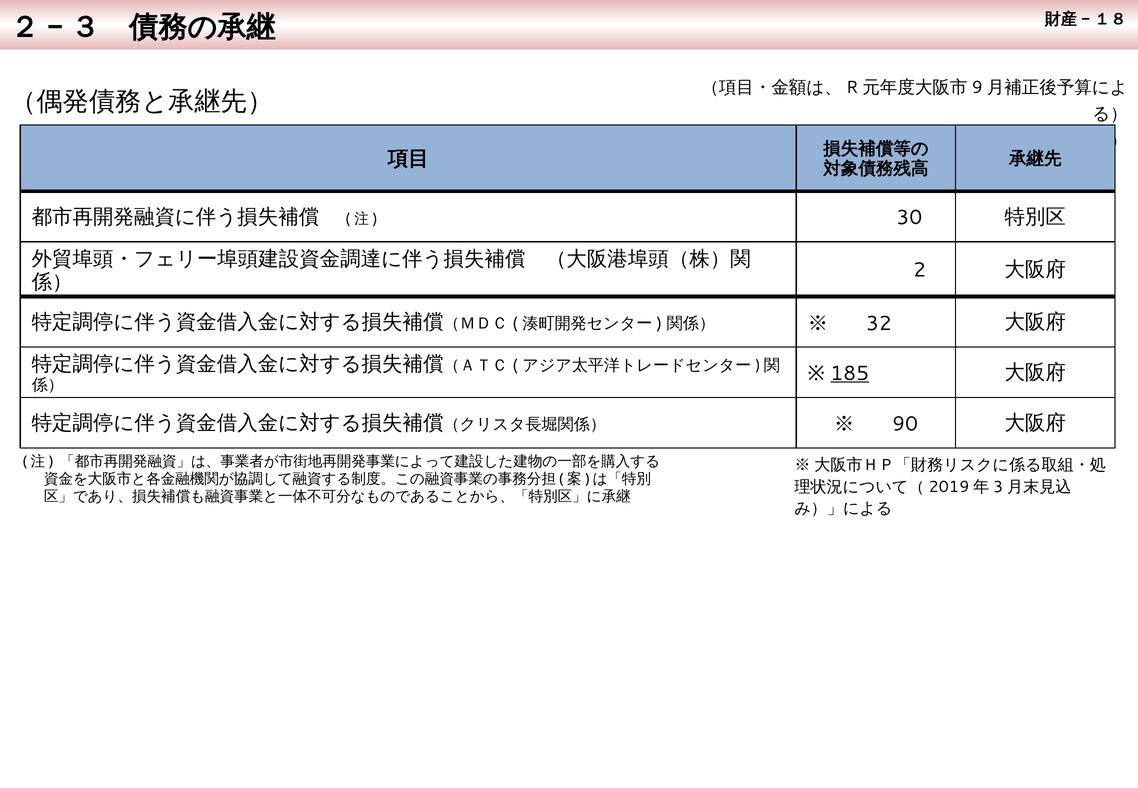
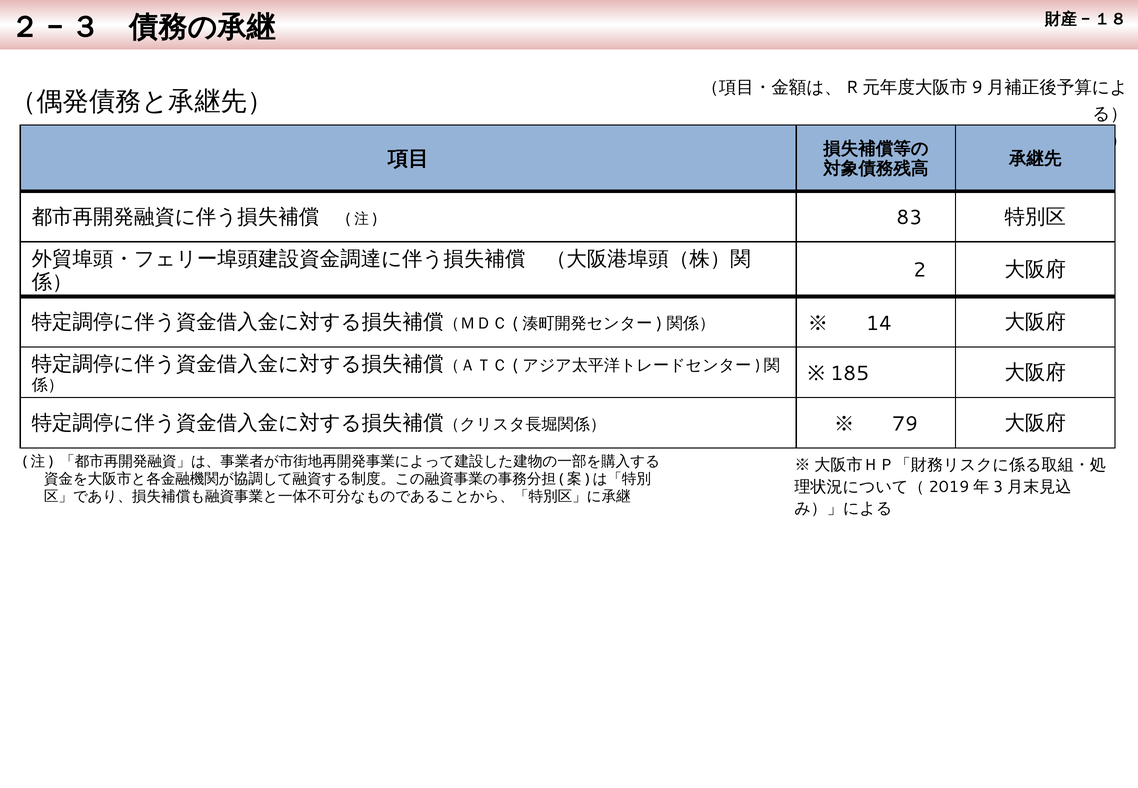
30: 30 -> 83 (909, 218)
32: 32 -> 14 (879, 323)
185 underline: present -> none (850, 373)
90: 90 -> 79 (905, 424)
